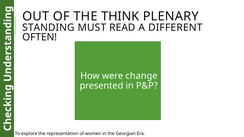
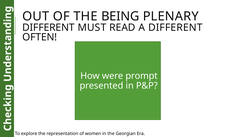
THINK: THINK -> BEING (120, 16)
STANDING: STANDING -> DIFFERENT (48, 28)
change: change -> prompt (142, 76)
